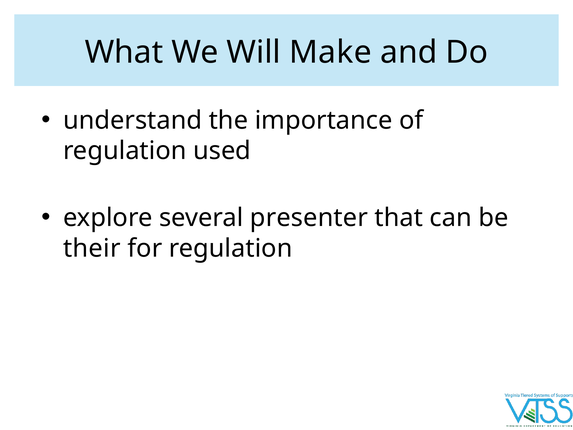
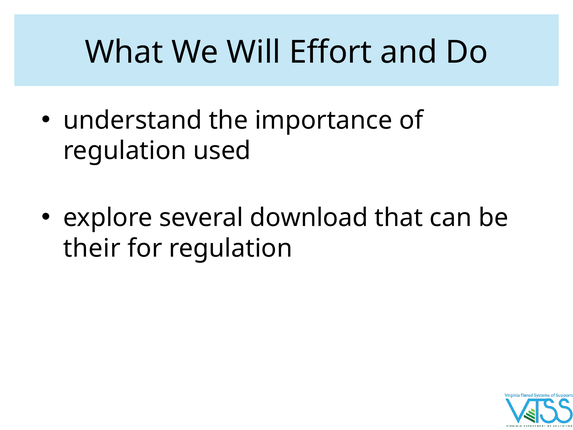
Make: Make -> Effort (331, 52)
presenter: presenter -> download (309, 218)
